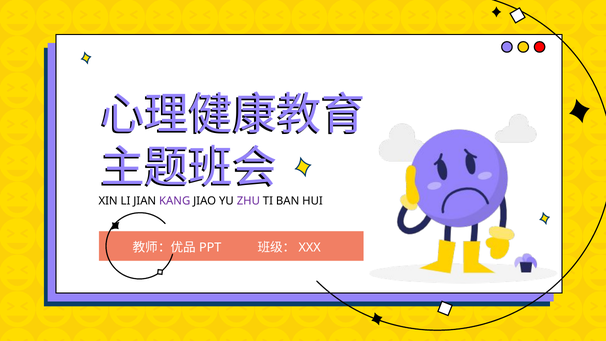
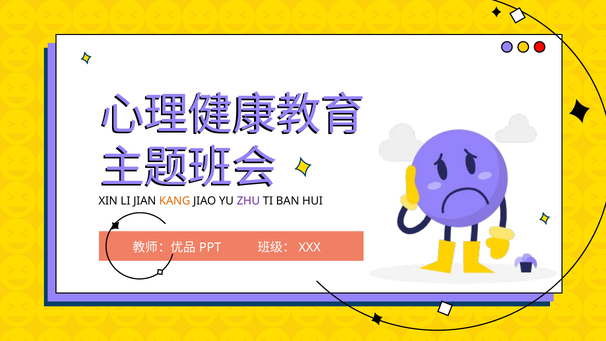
KANG colour: purple -> orange (175, 201)
